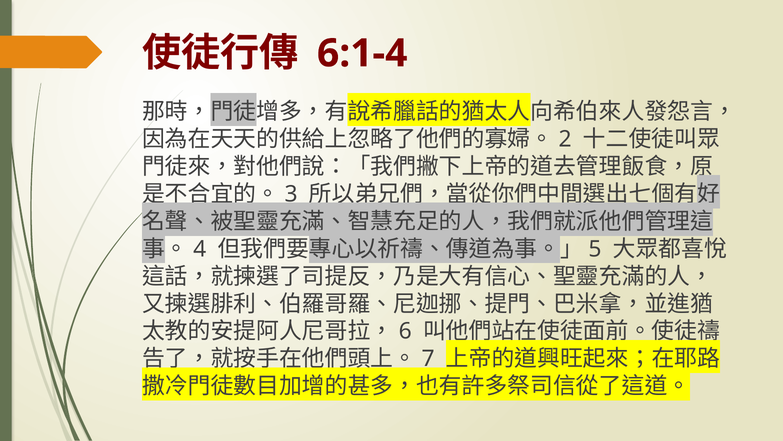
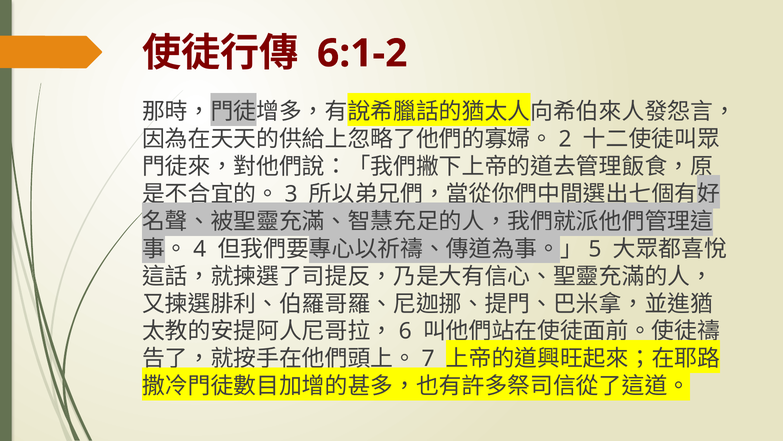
6:1-4: 6:1-4 -> 6:1-2 (362, 53)
